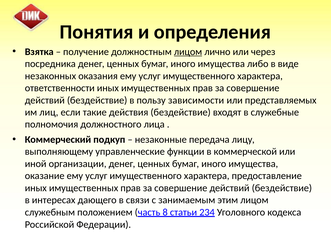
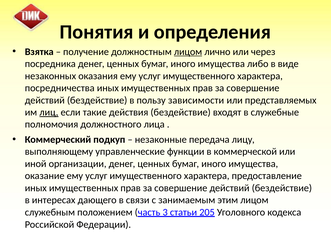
ответственности: ответственности -> посредничества (60, 88)
лиц underline: none -> present (49, 112)
8: 8 -> 3 (165, 212)
234: 234 -> 205 (207, 212)
